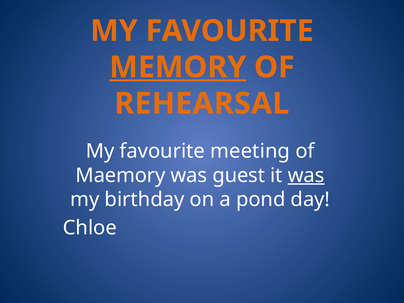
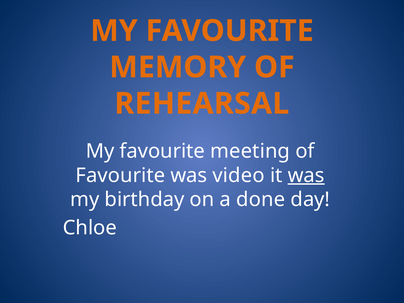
MEMORY underline: present -> none (178, 67)
Maemory: Maemory -> Favourite (120, 175)
guest: guest -> video (239, 175)
pond: pond -> done (261, 200)
